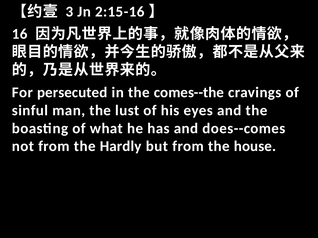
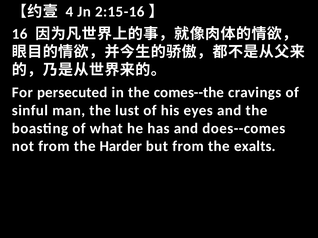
3: 3 -> 4 (69, 12)
Hardly: Hardly -> Harder (121, 147)
house: house -> exalts (255, 147)
